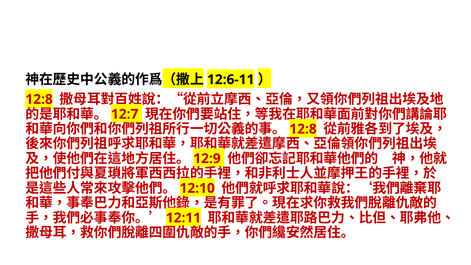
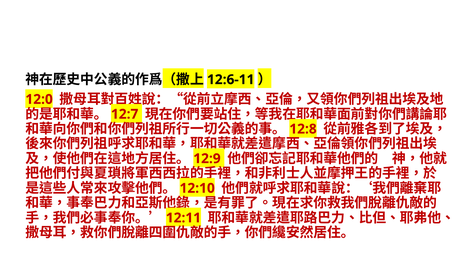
12:8: 12:8 -> 12:0 (39, 99)
